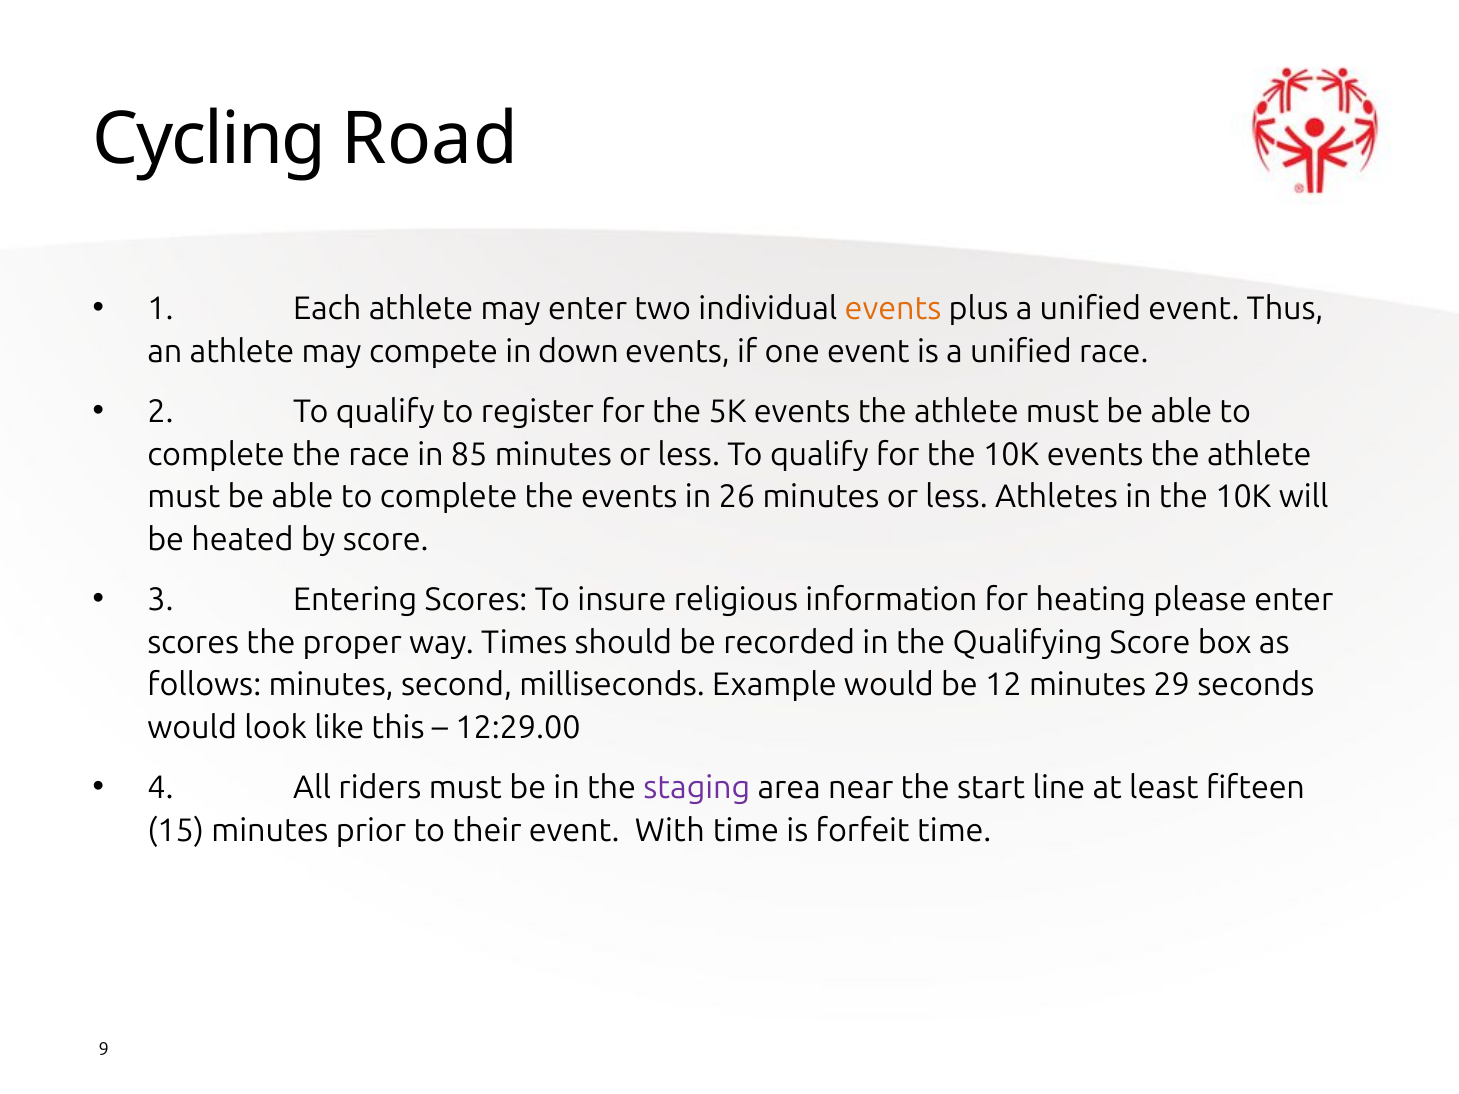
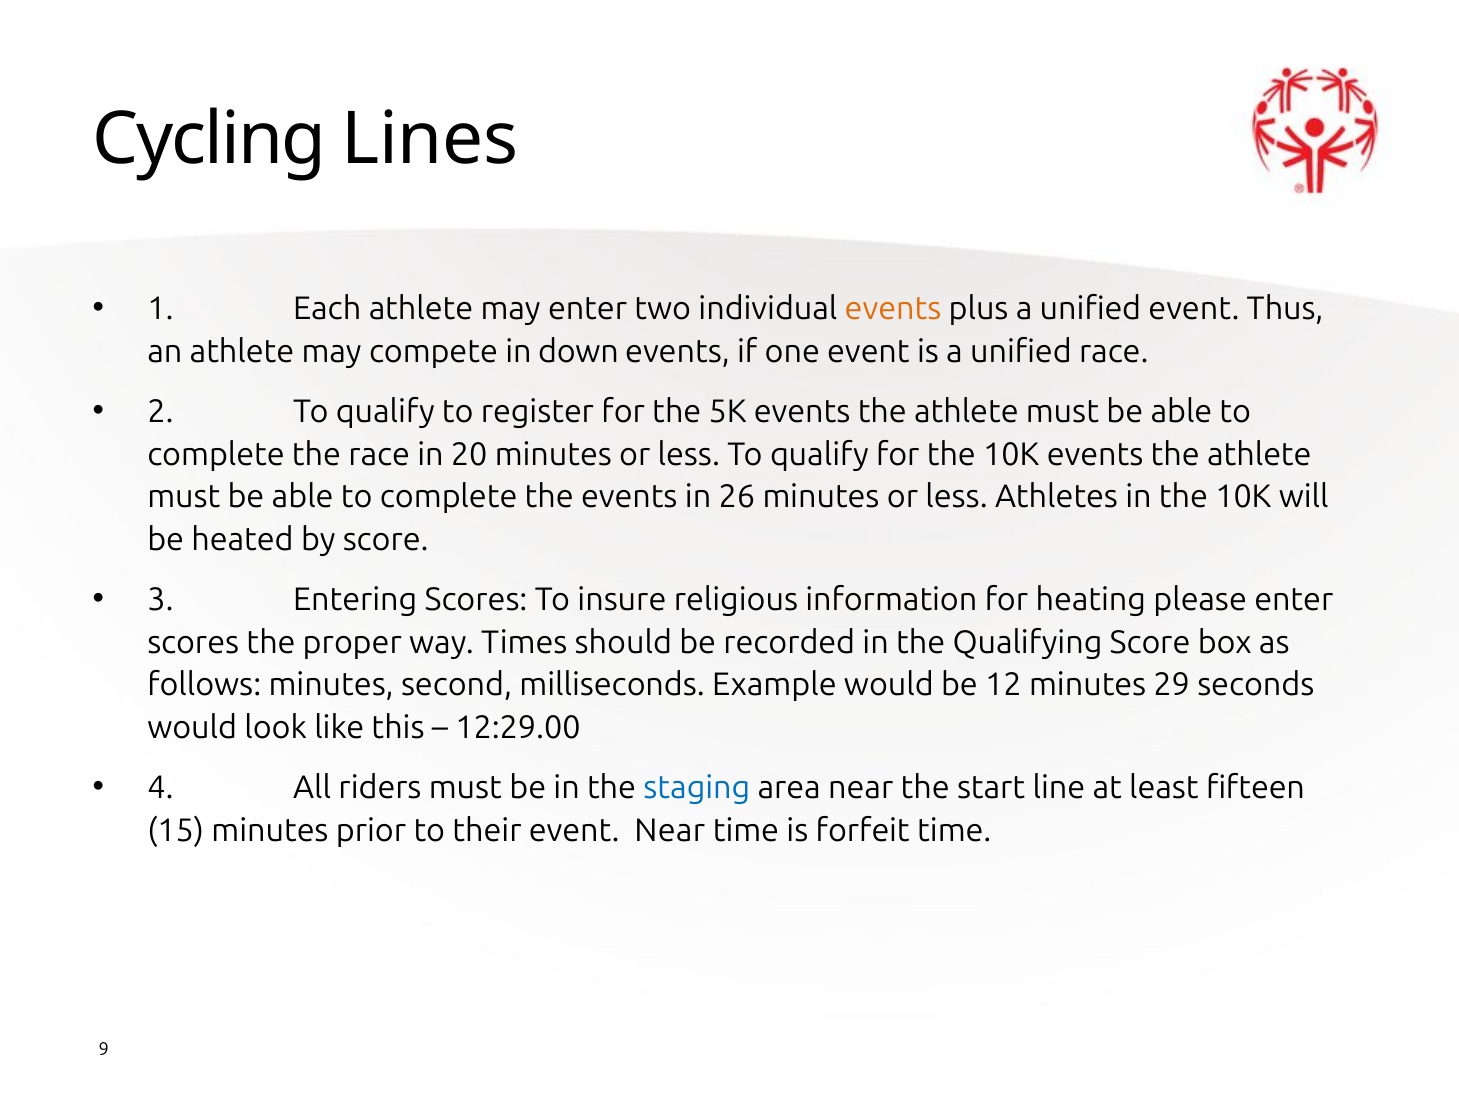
Road: Road -> Lines (430, 140)
85: 85 -> 20 (469, 455)
staging colour: purple -> blue (697, 788)
event With: With -> Near (670, 831)
